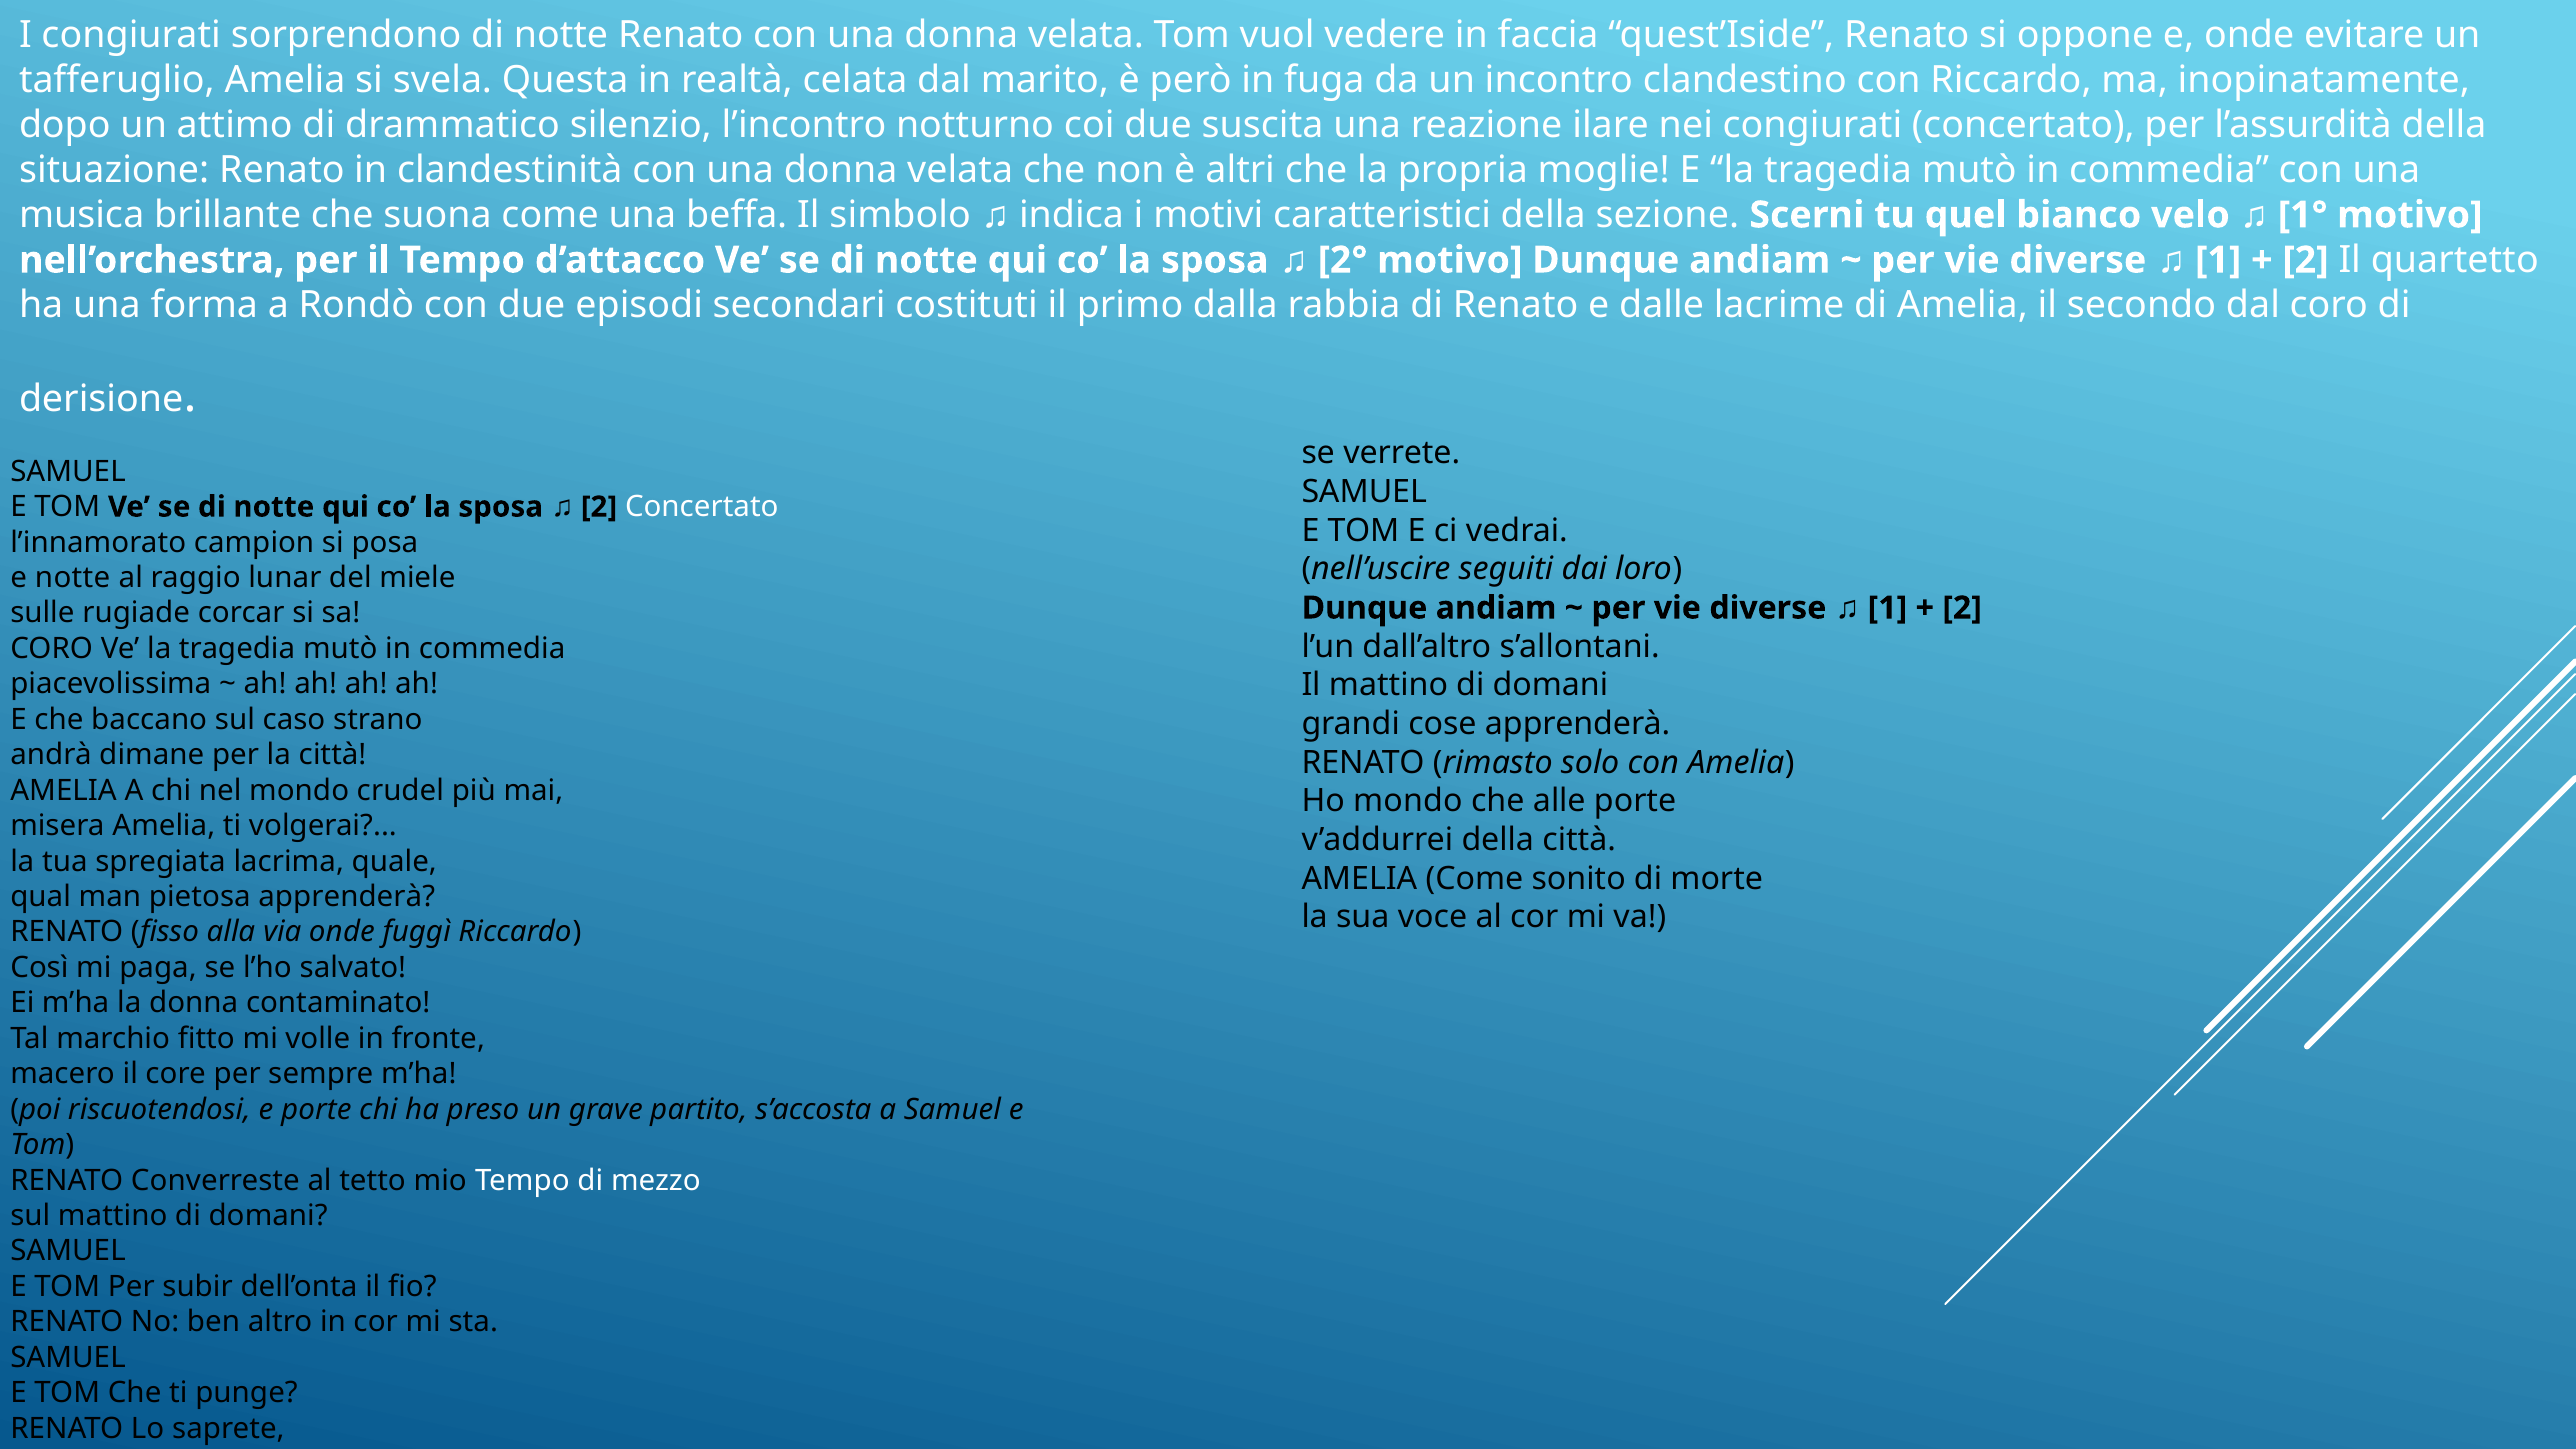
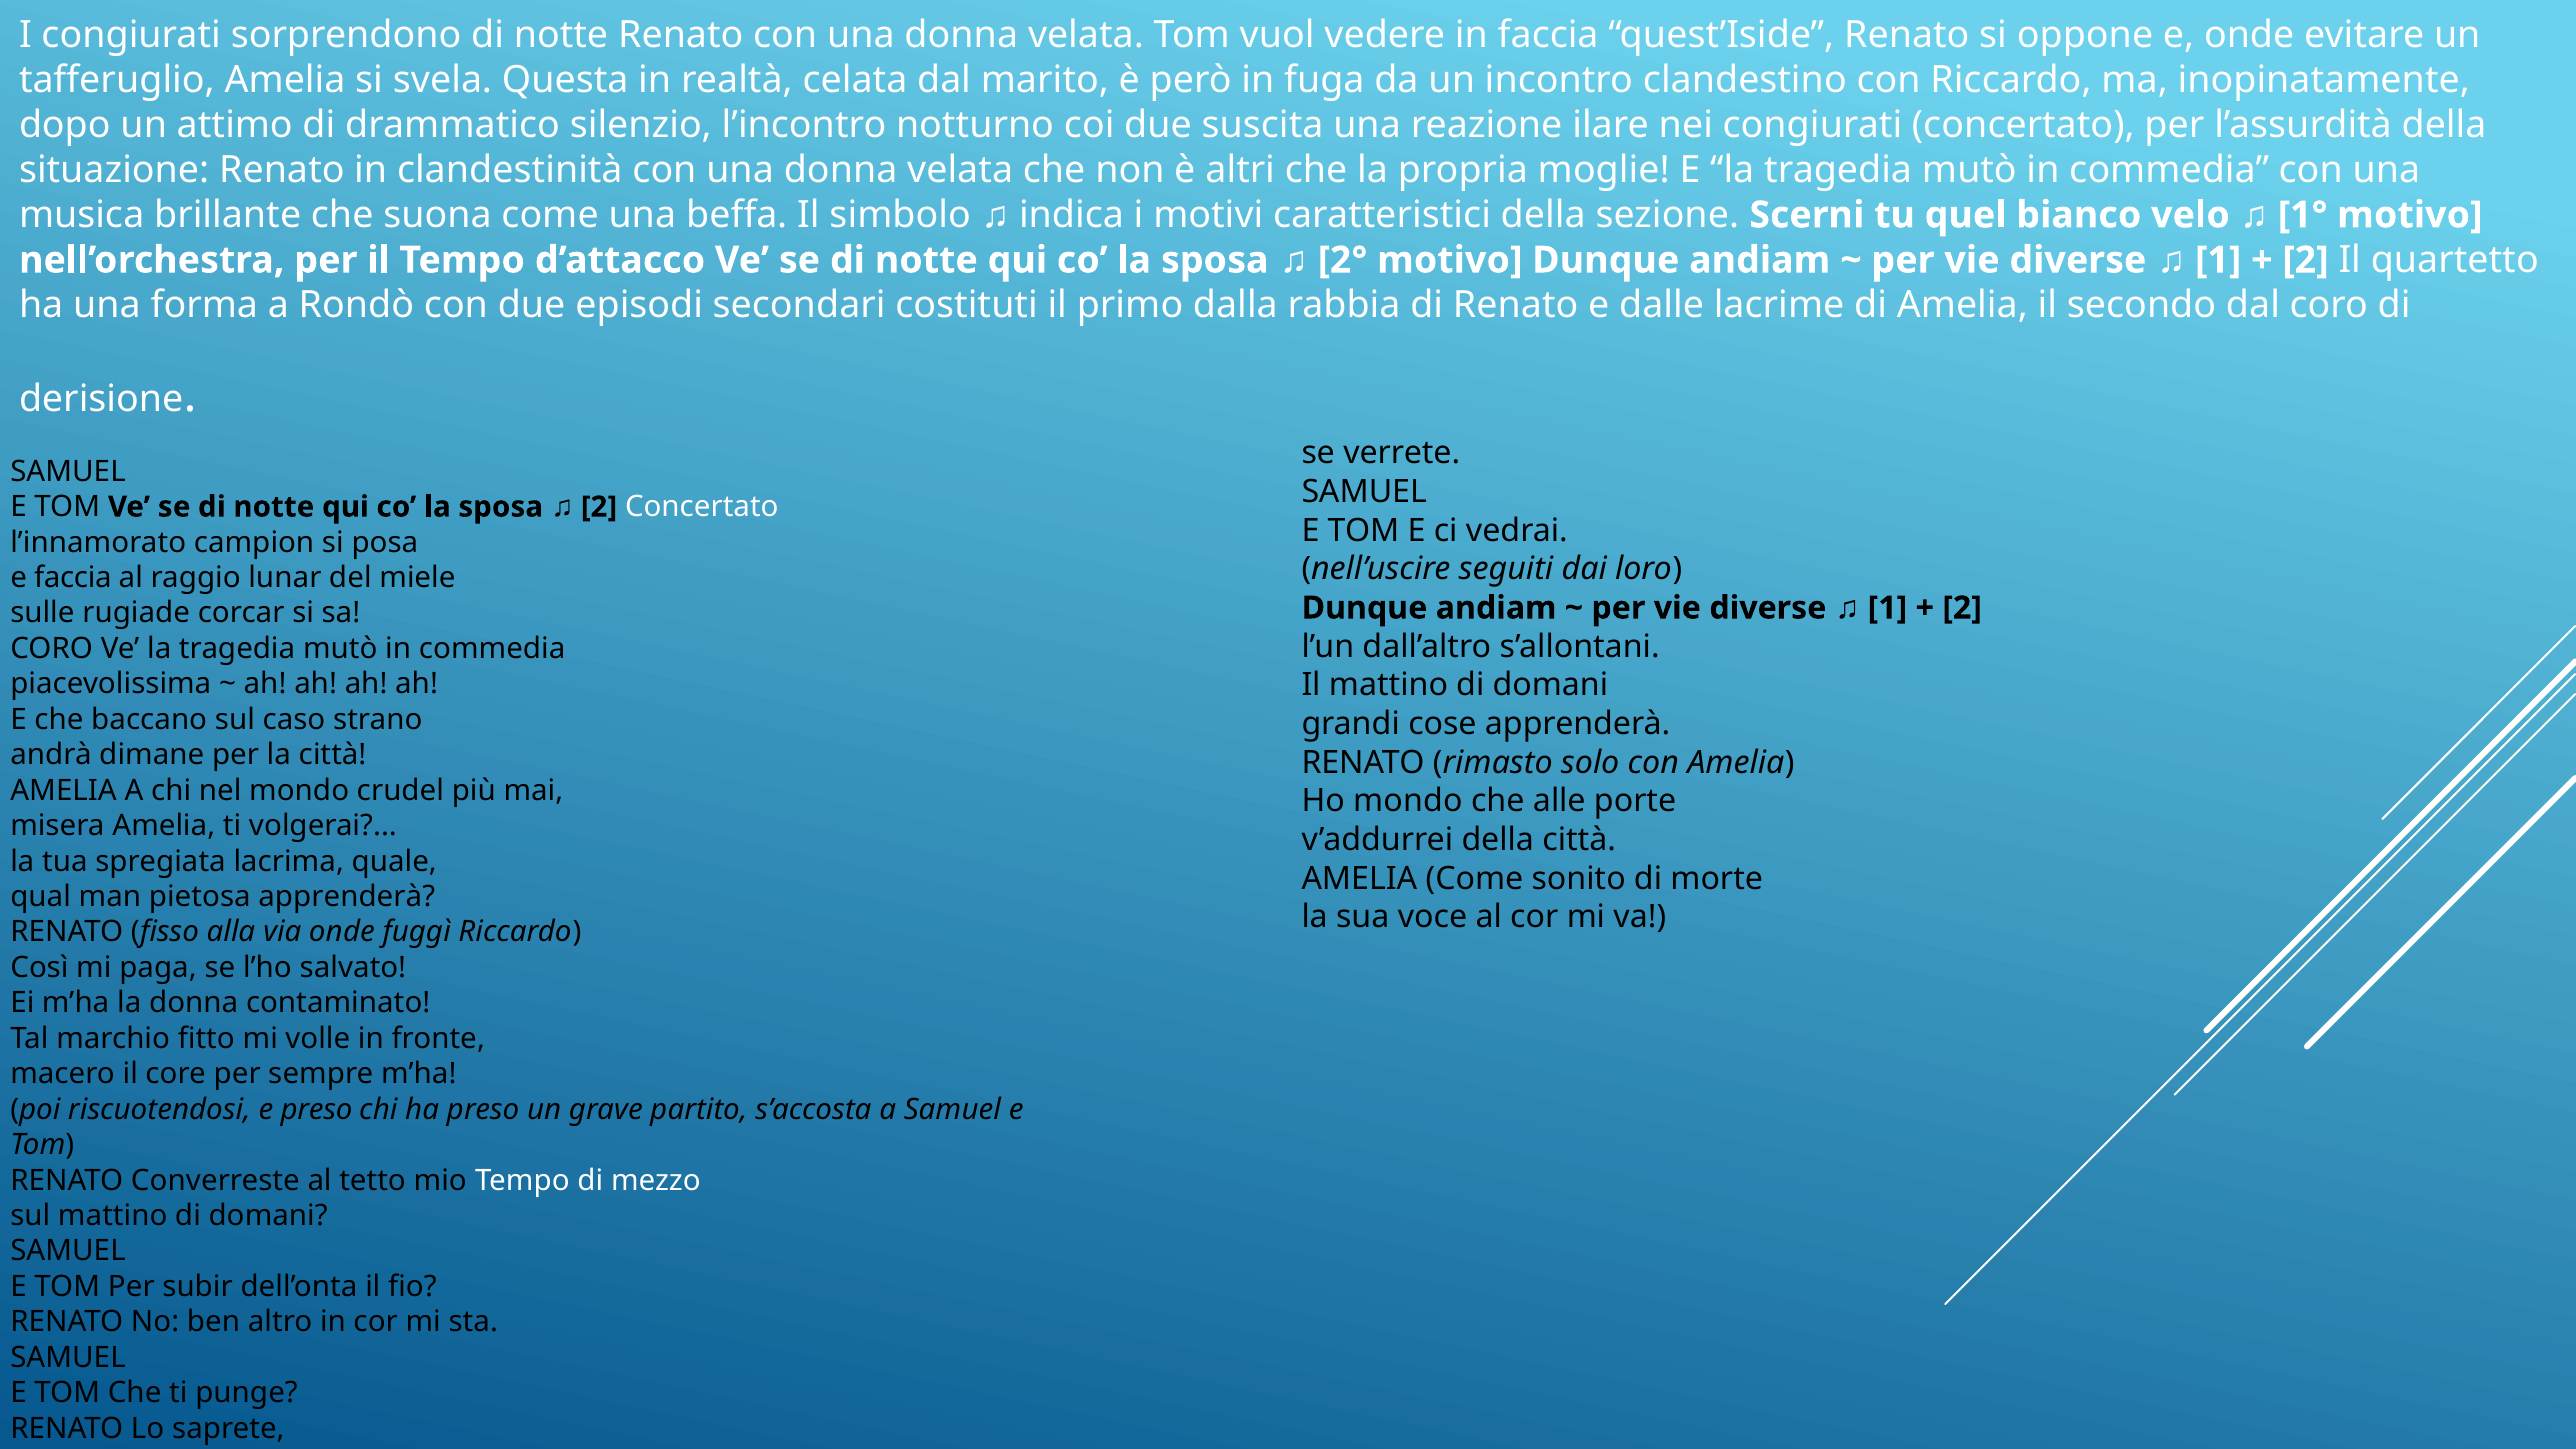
e notte: notte -> faccia (73, 578)
e porte: porte -> preso (317, 1109)
